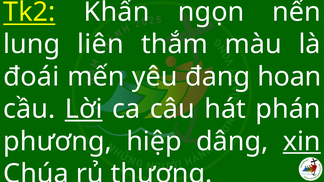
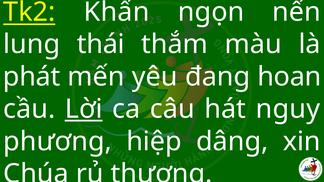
liên: liên -> thái (101, 44)
đoái: đoái -> phát (32, 77)
phán: phán -> nguy (288, 109)
xin underline: present -> none (302, 142)
